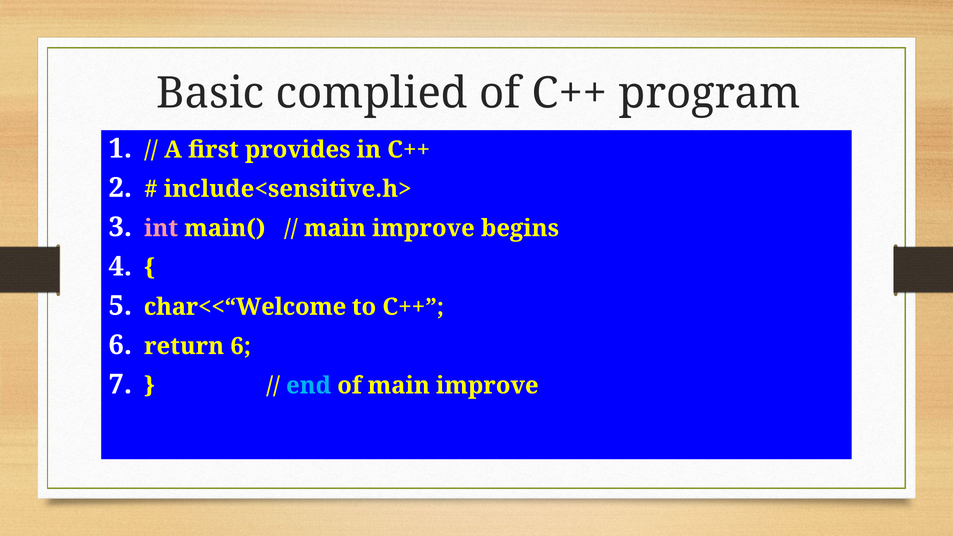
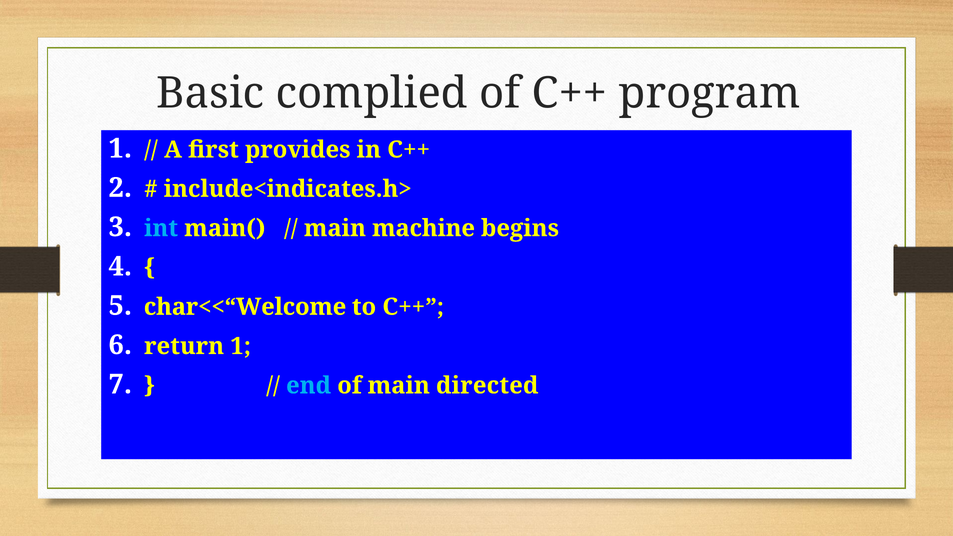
include<sensitive.h>: include<sensitive.h> -> include<indicates.h> (288, 189)
int colour: pink -> light blue (161, 228)
improve: improve -> machine (424, 228)
return 6: 6 -> 1 (241, 346)
of main improve: improve -> directed (487, 386)
